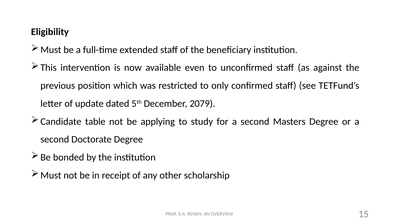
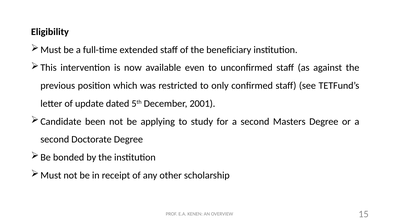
2079: 2079 -> 2001 (202, 104)
table: table -> been (95, 122)
